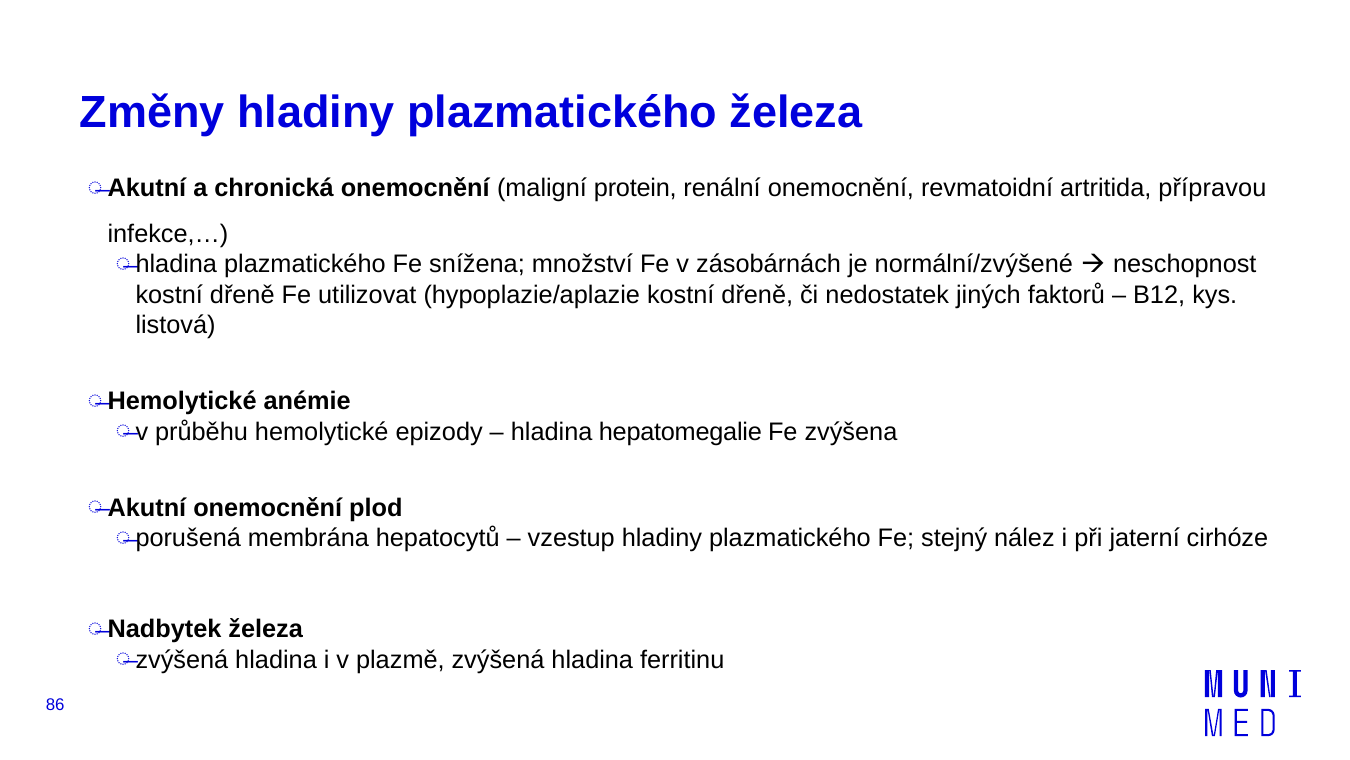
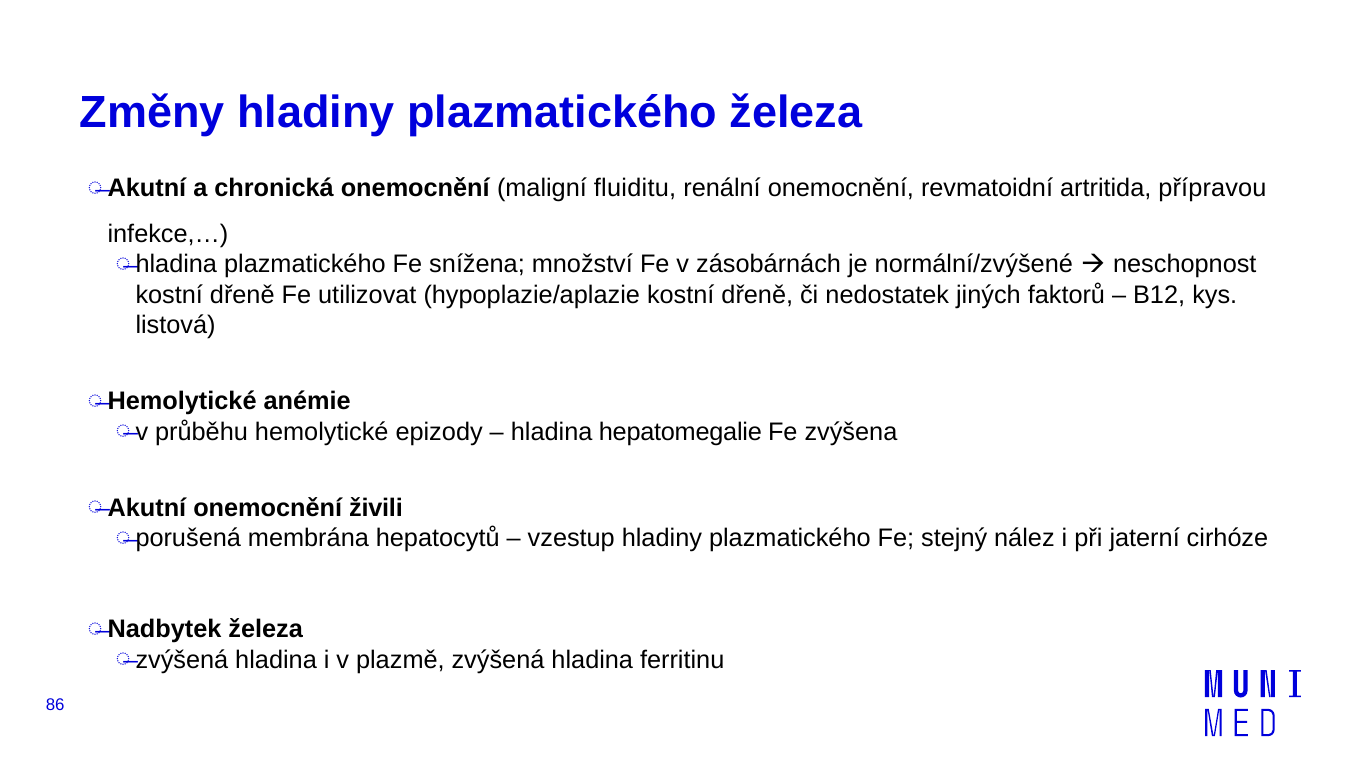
protein: protein -> fluiditu (635, 188)
plod: plod -> živili (376, 507)
